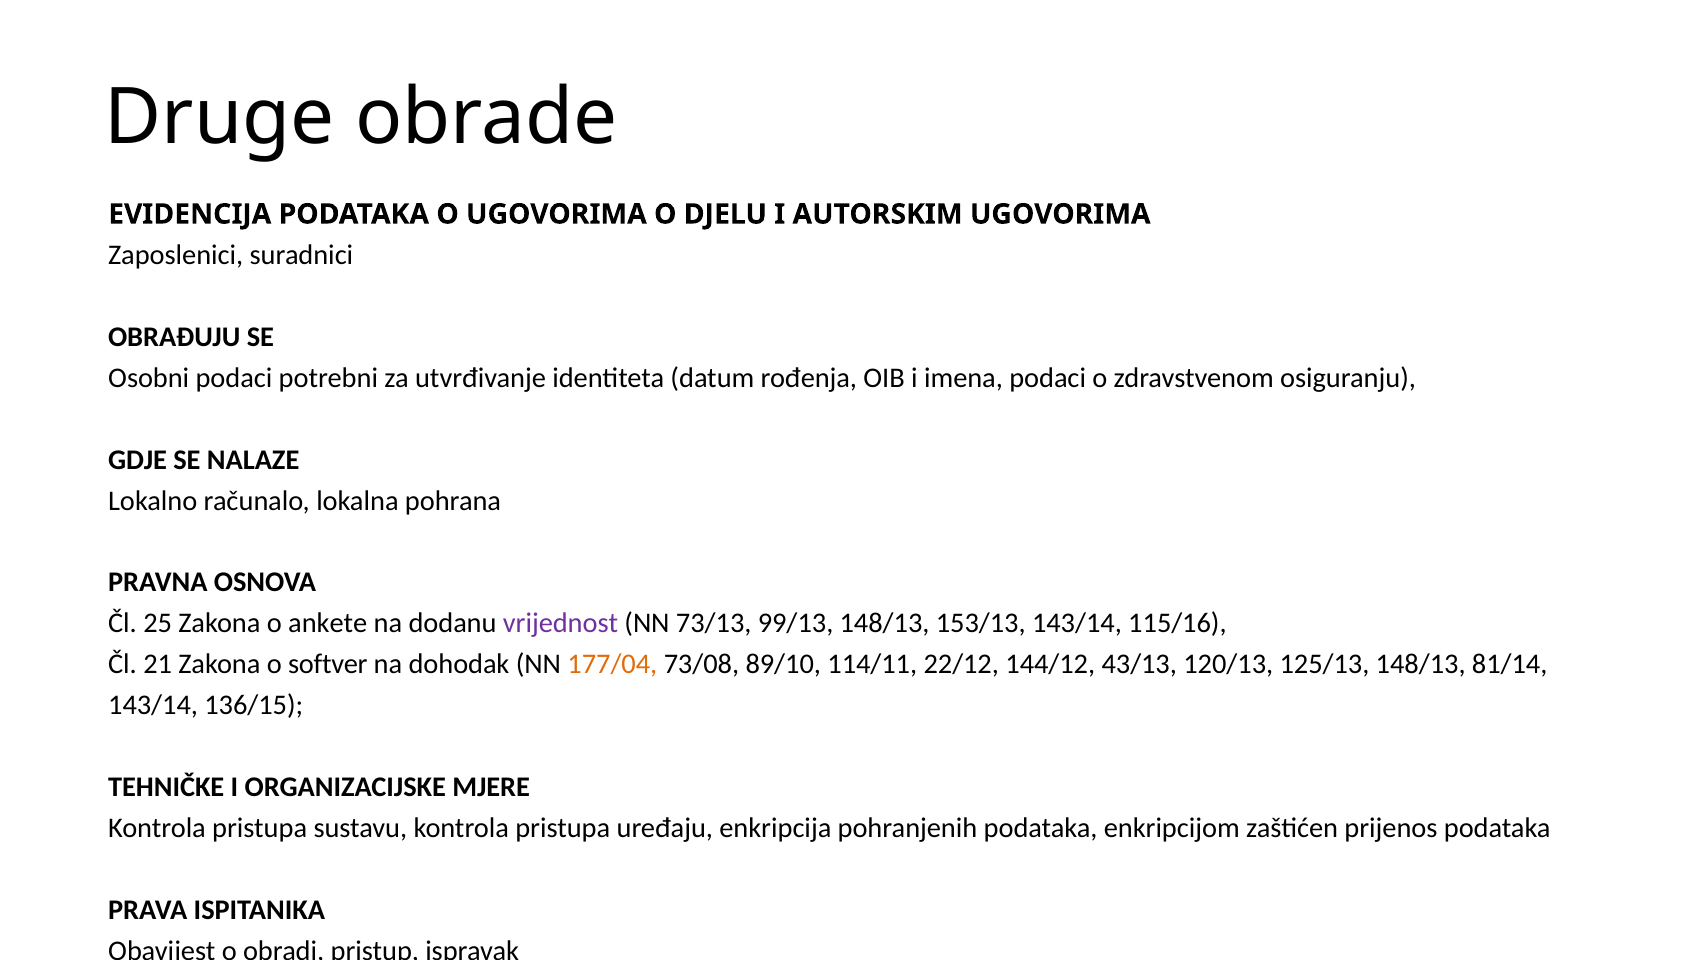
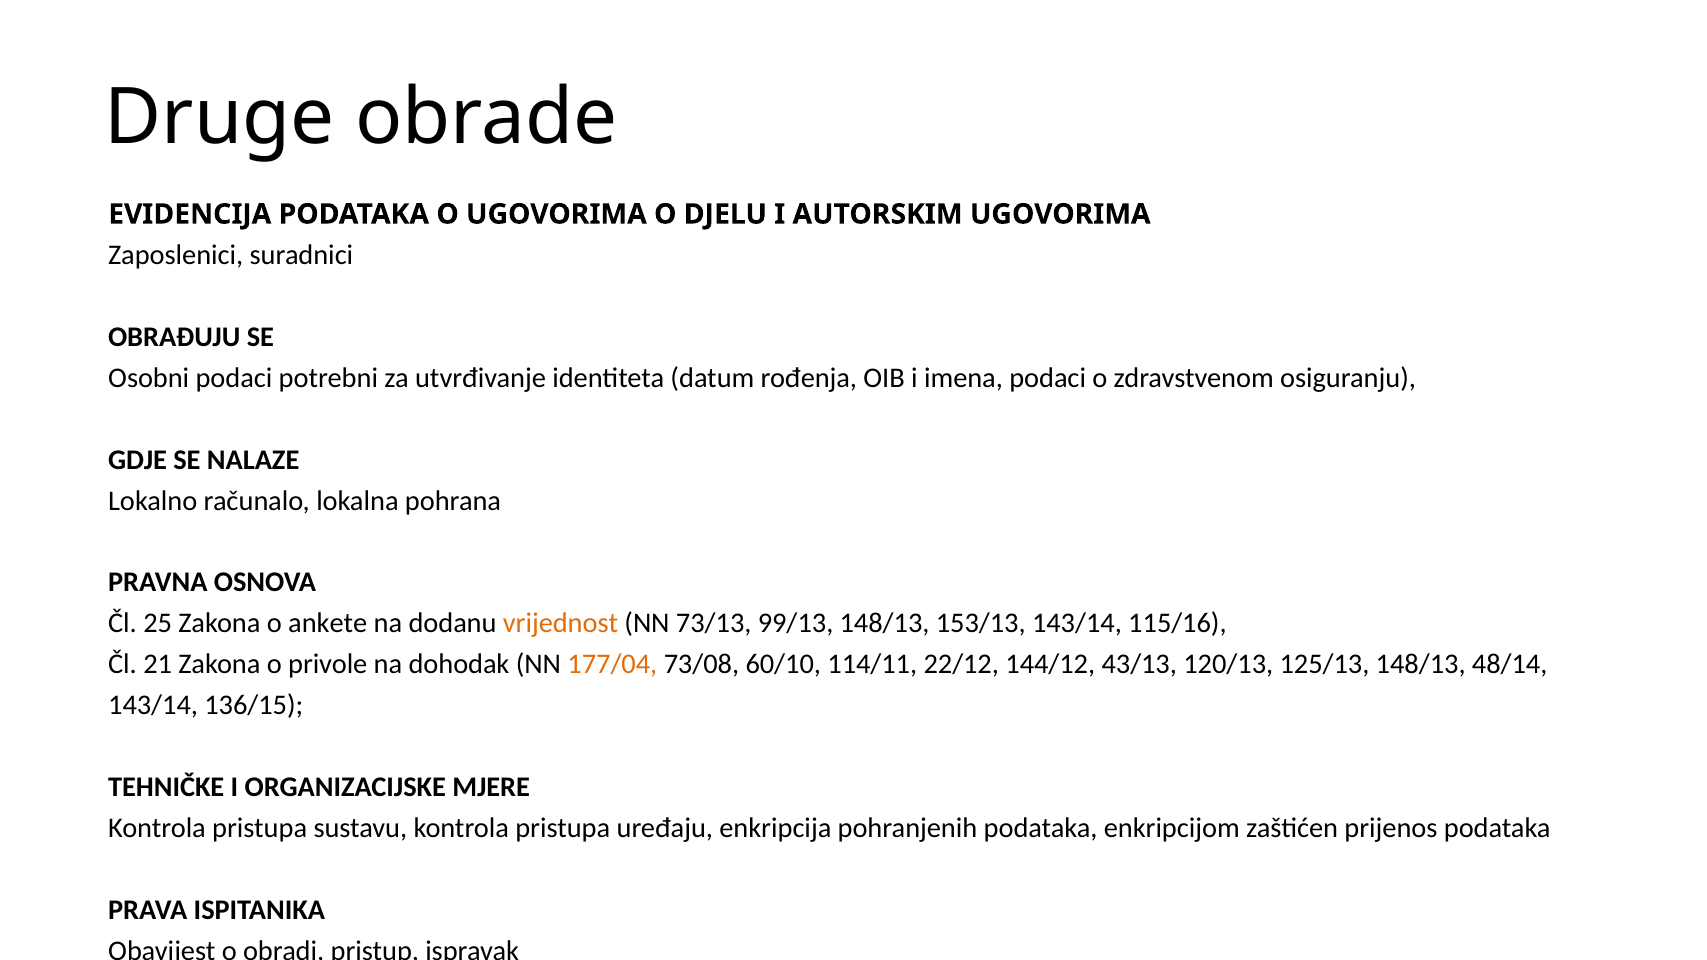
vrijednost colour: purple -> orange (561, 624)
softver: softver -> privole (328, 664)
89/10: 89/10 -> 60/10 (783, 664)
81/14: 81/14 -> 48/14 (1510, 664)
